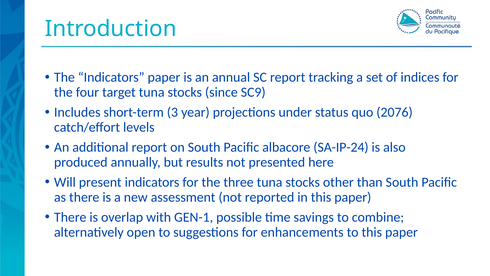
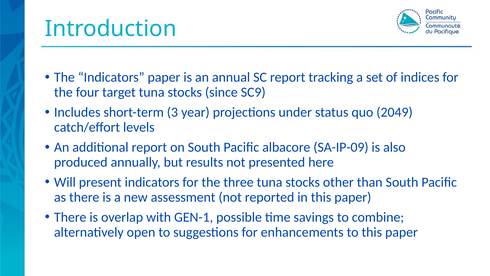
2076: 2076 -> 2049 (395, 112)
SA-IP-24: SA-IP-24 -> SA-IP-09 (341, 147)
